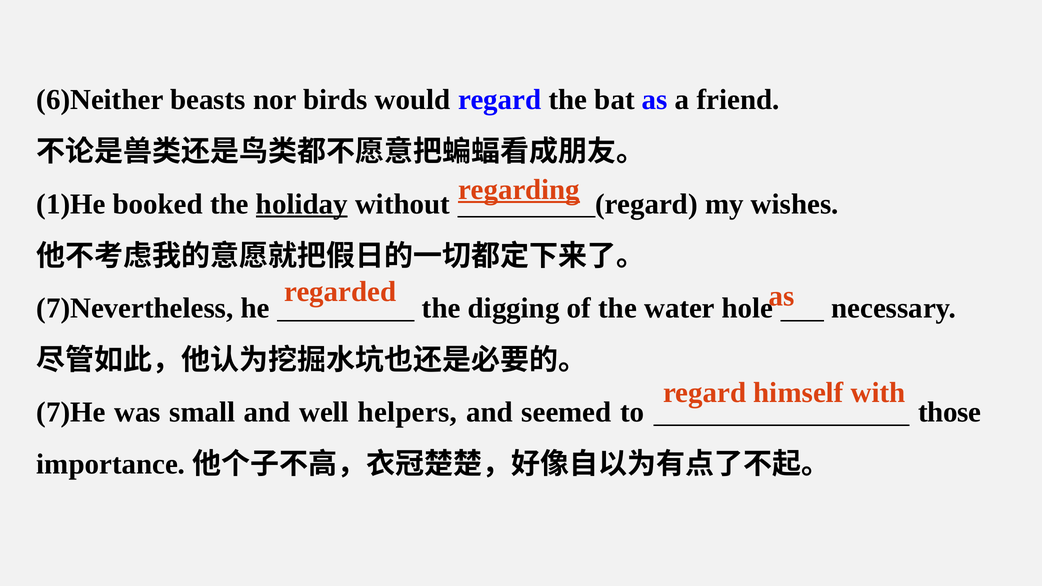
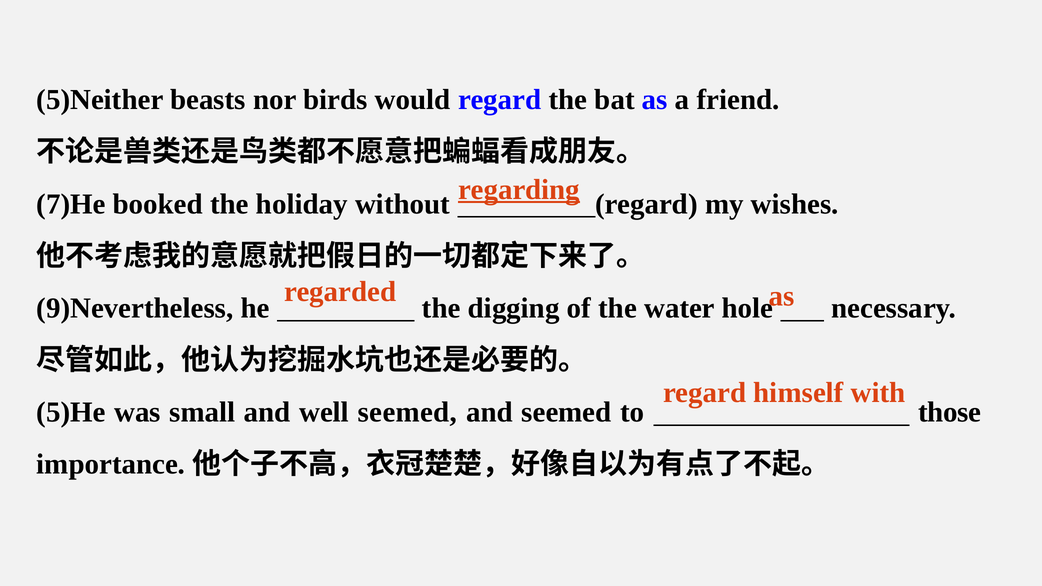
6)Neither: 6)Neither -> 5)Neither (100, 100)
1)He: 1)He -> 7)He (71, 204)
holiday underline: present -> none (302, 204)
7)Nevertheless: 7)Nevertheless -> 9)Nevertheless (135, 308)
7)He: 7)He -> 5)He (71, 412)
well helpers: helpers -> seemed (407, 412)
